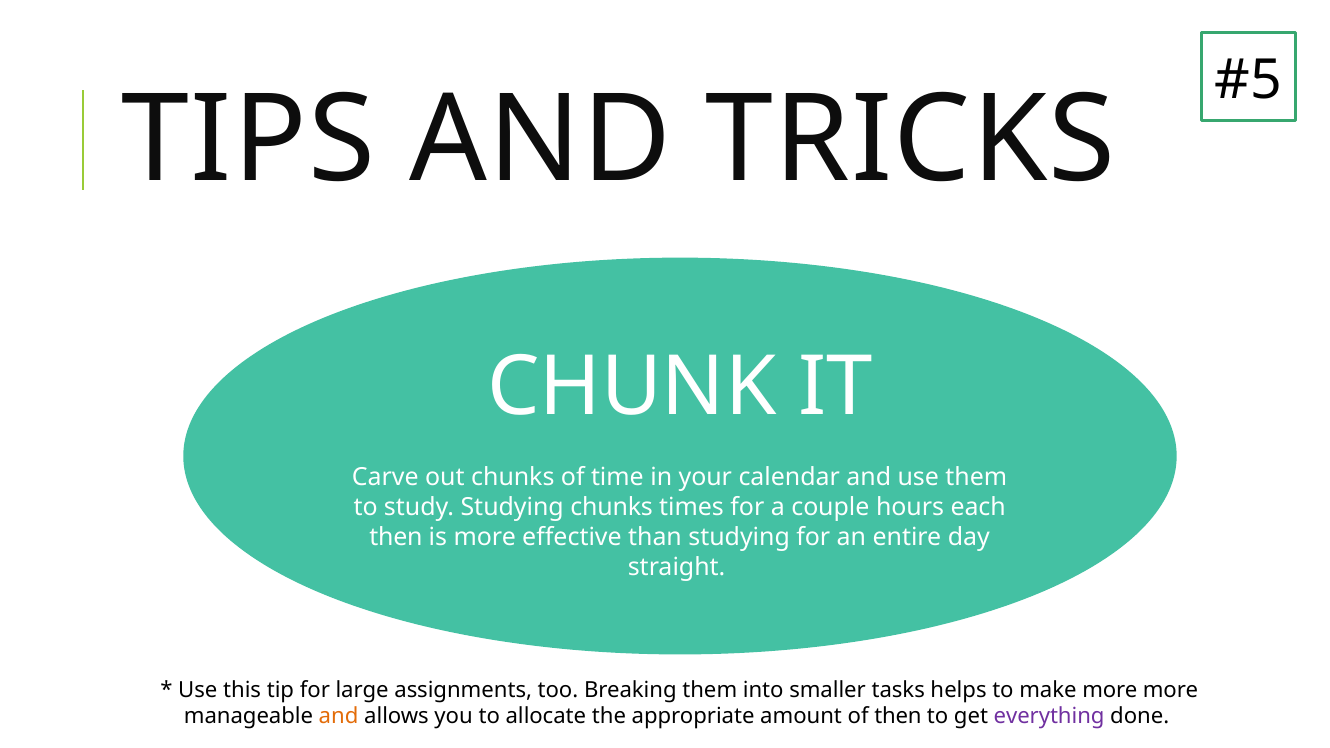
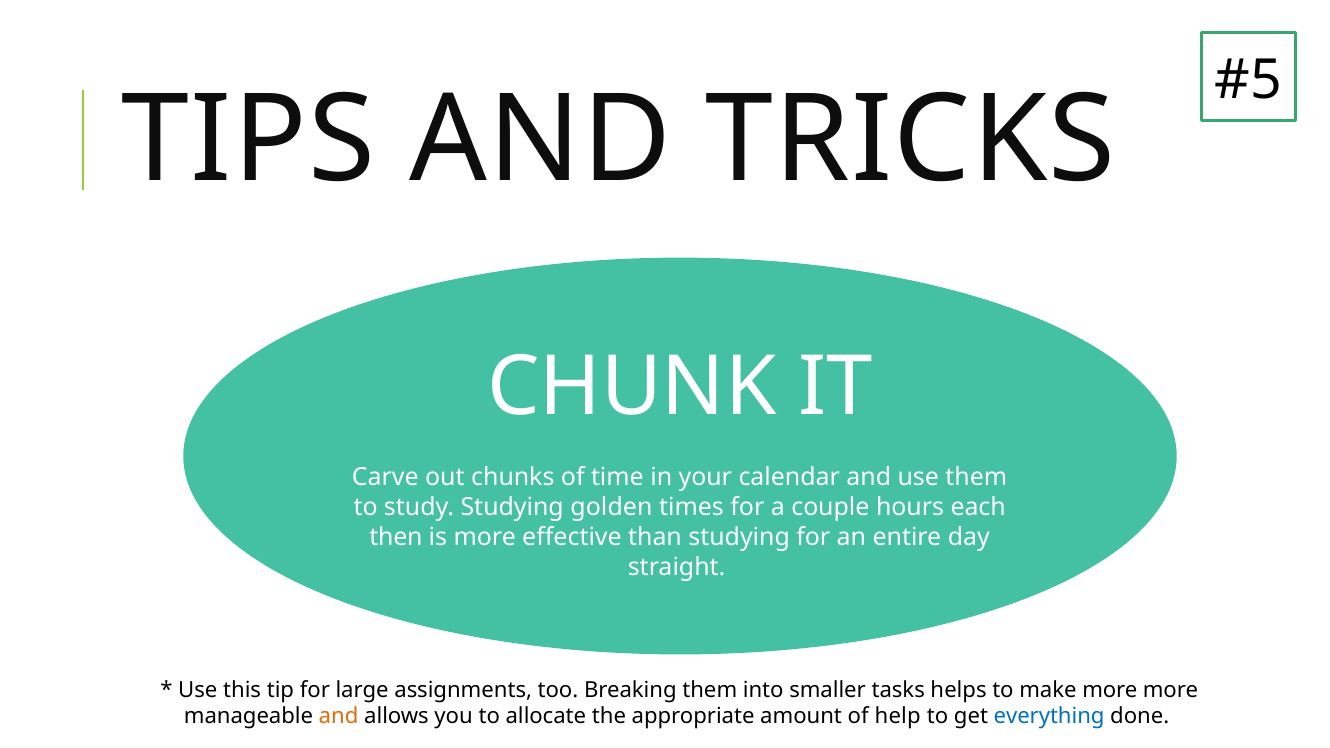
Studying chunks: chunks -> golden (611, 508)
of then: then -> help (898, 717)
everything colour: purple -> blue (1049, 717)
